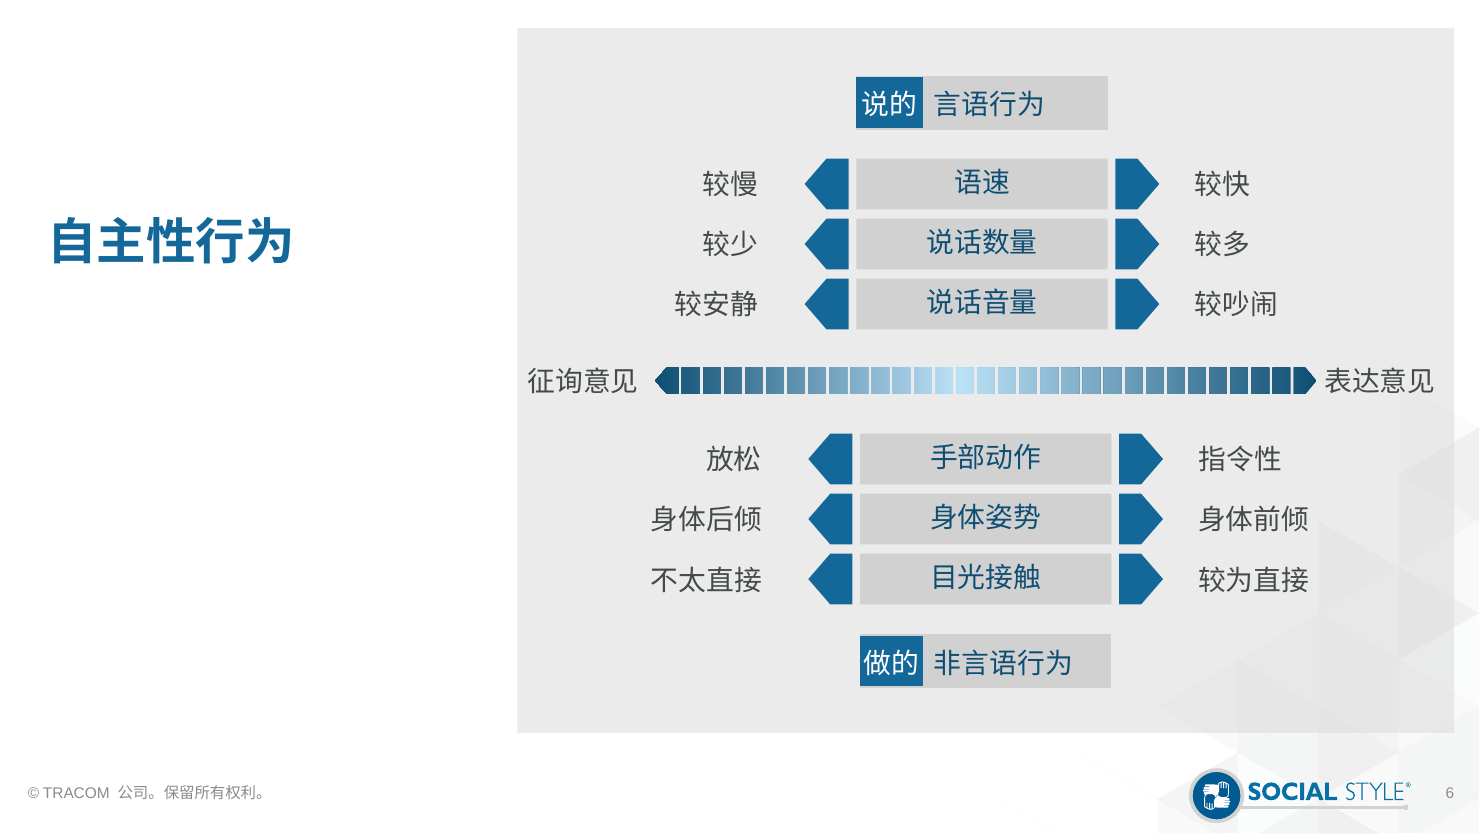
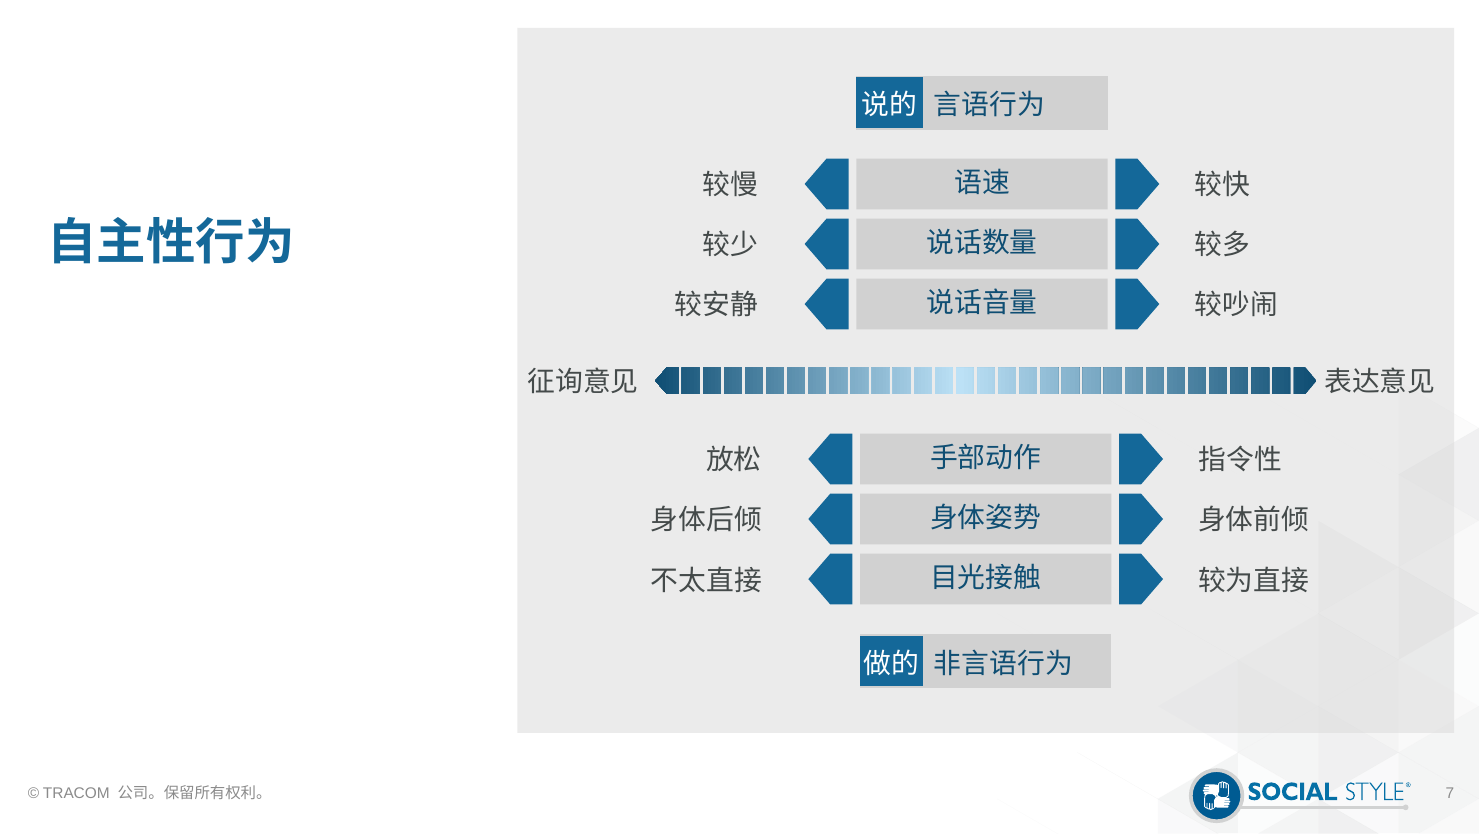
6: 6 -> 7 (1450, 793)
